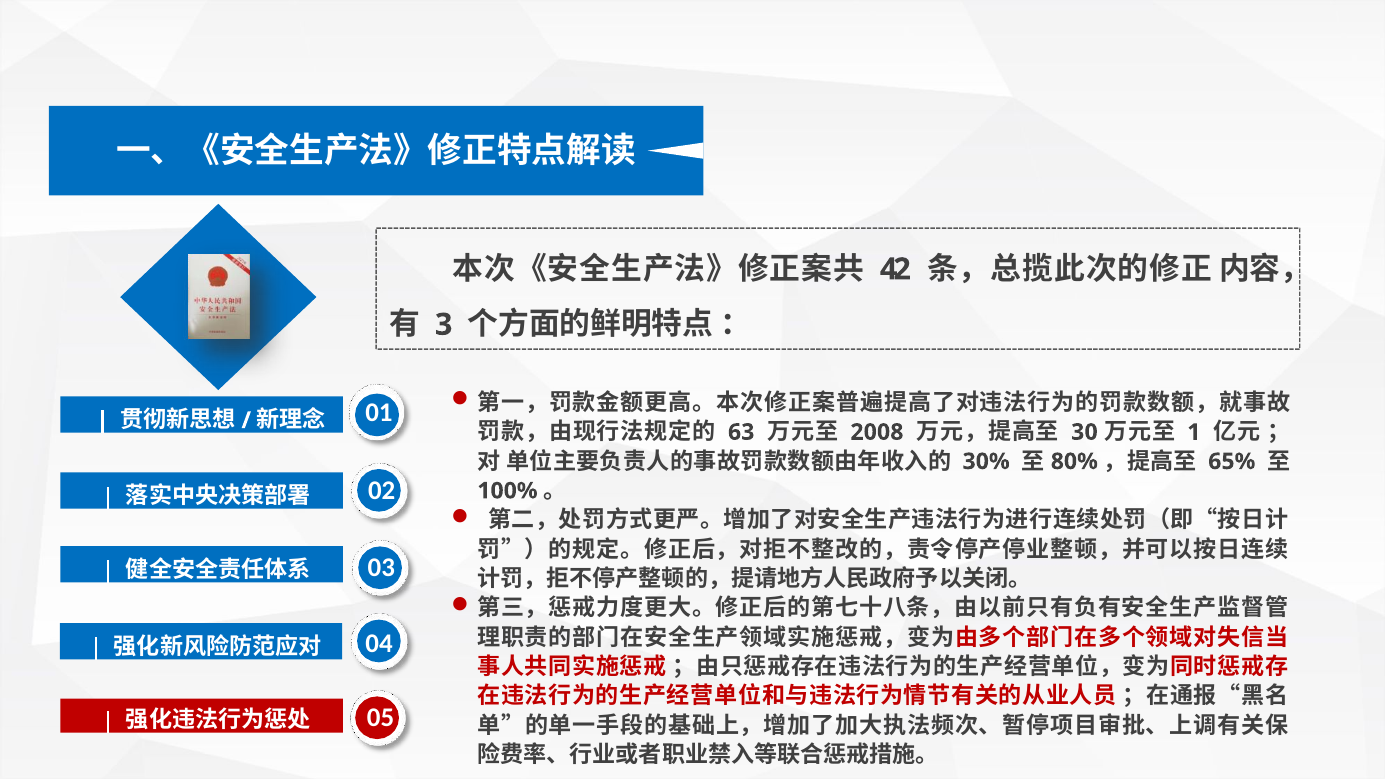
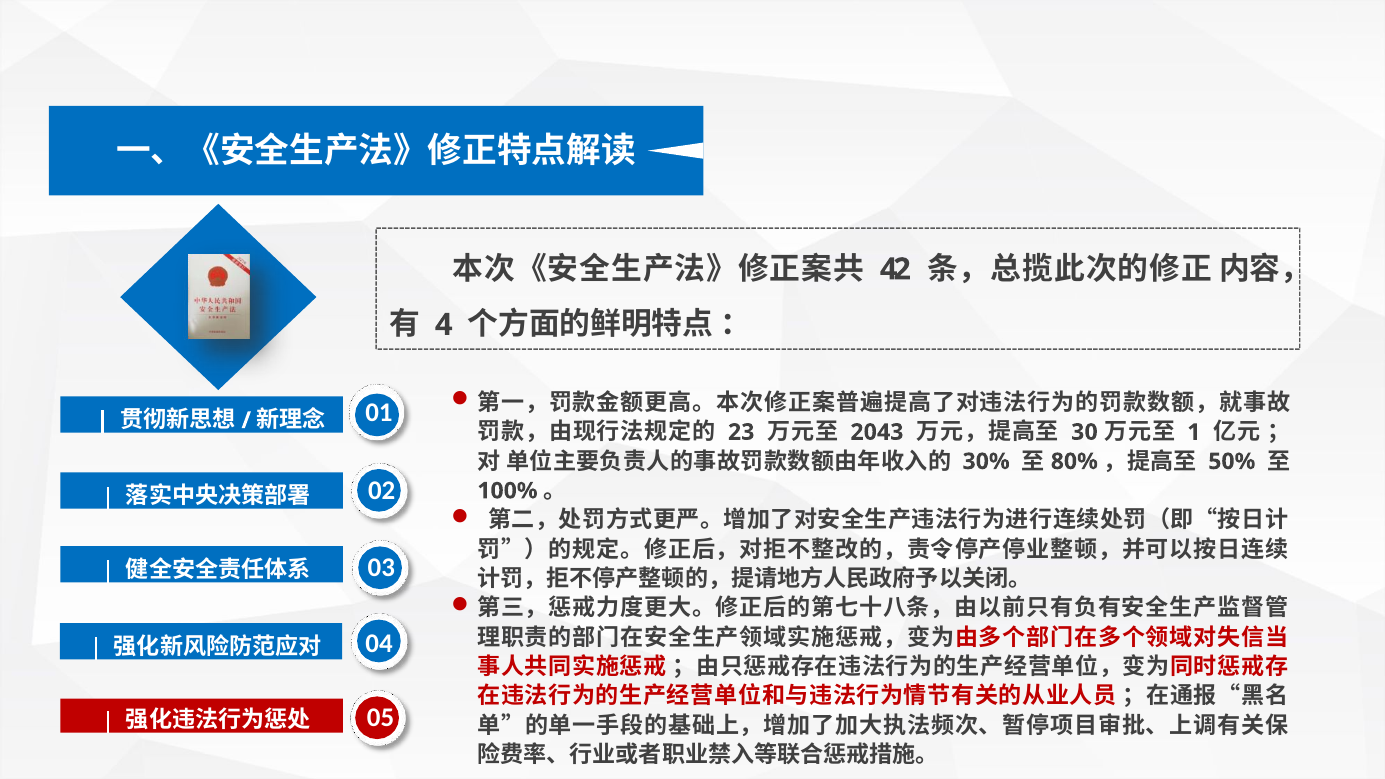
3: 3 -> 4 (444, 325)
63: 63 -> 23 (741, 432)
2008: 2008 -> 2043 (877, 432)
65%: 65% -> 50% (1232, 462)
